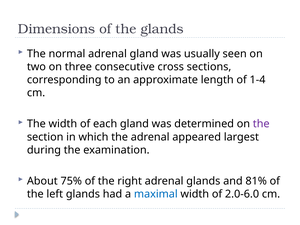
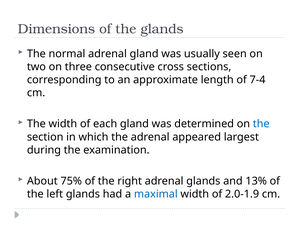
1-4: 1-4 -> 7-4 (258, 80)
the colour: purple -> blue (261, 124)
81%: 81% -> 13% (256, 181)
2.0-6.0: 2.0-6.0 -> 2.0-1.9 (242, 194)
